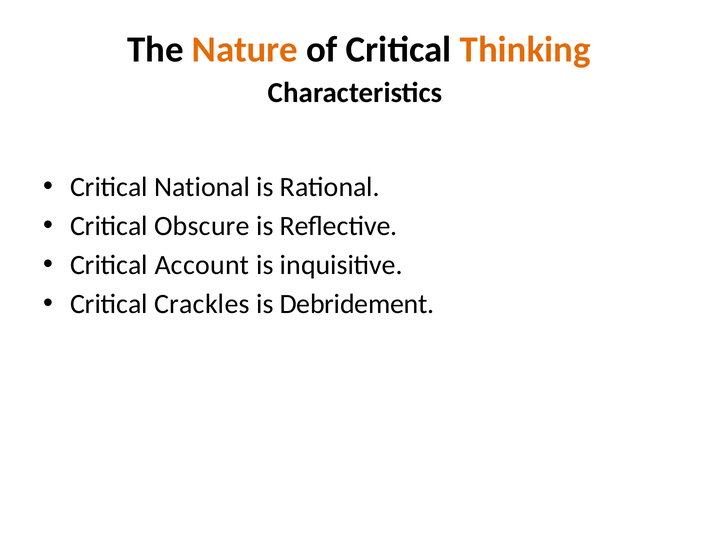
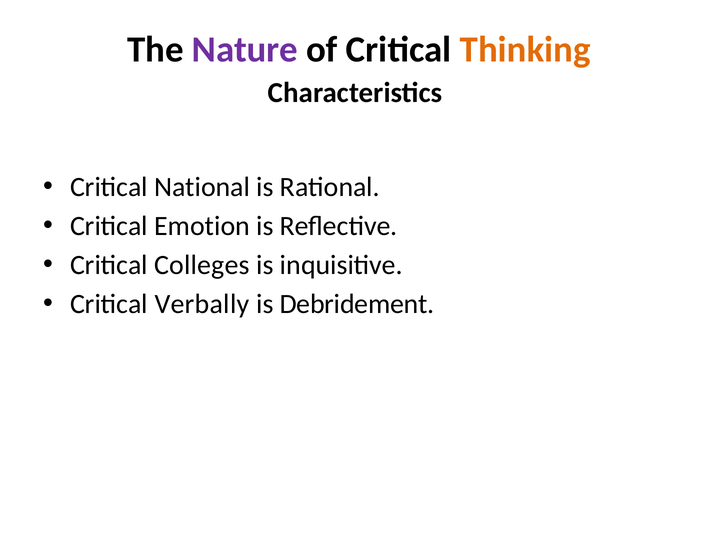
Nature colour: orange -> purple (245, 50)
Obscure: Obscure -> Emotion (202, 226)
Account: Account -> Colleges (202, 265)
Crackles: Crackles -> Verbally (202, 304)
